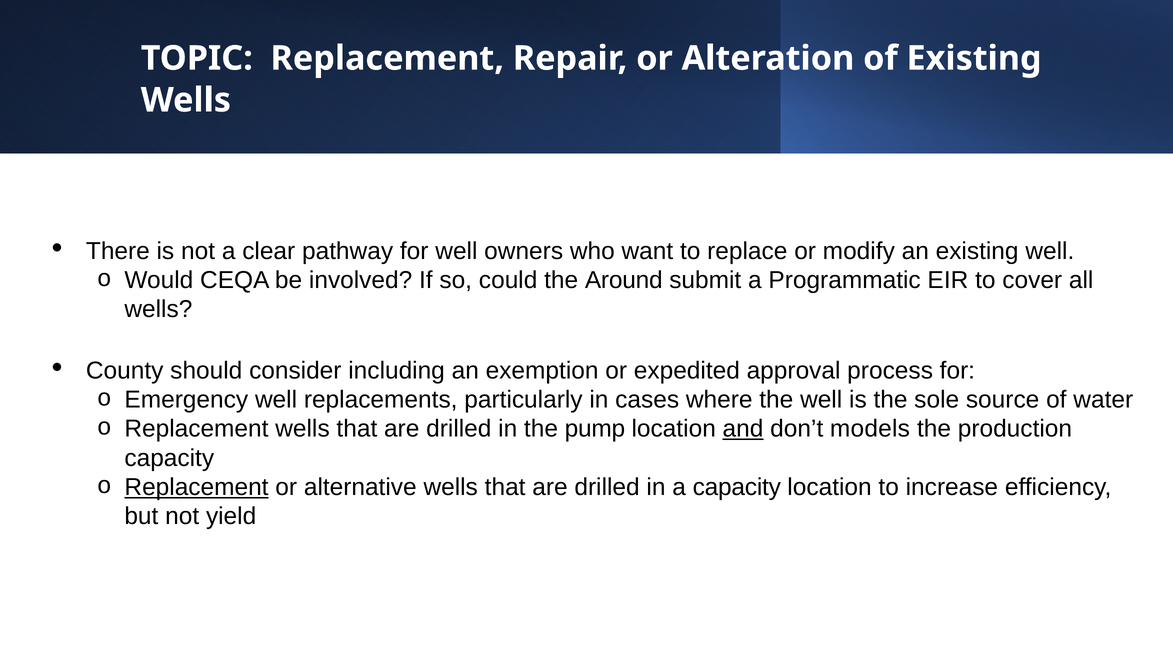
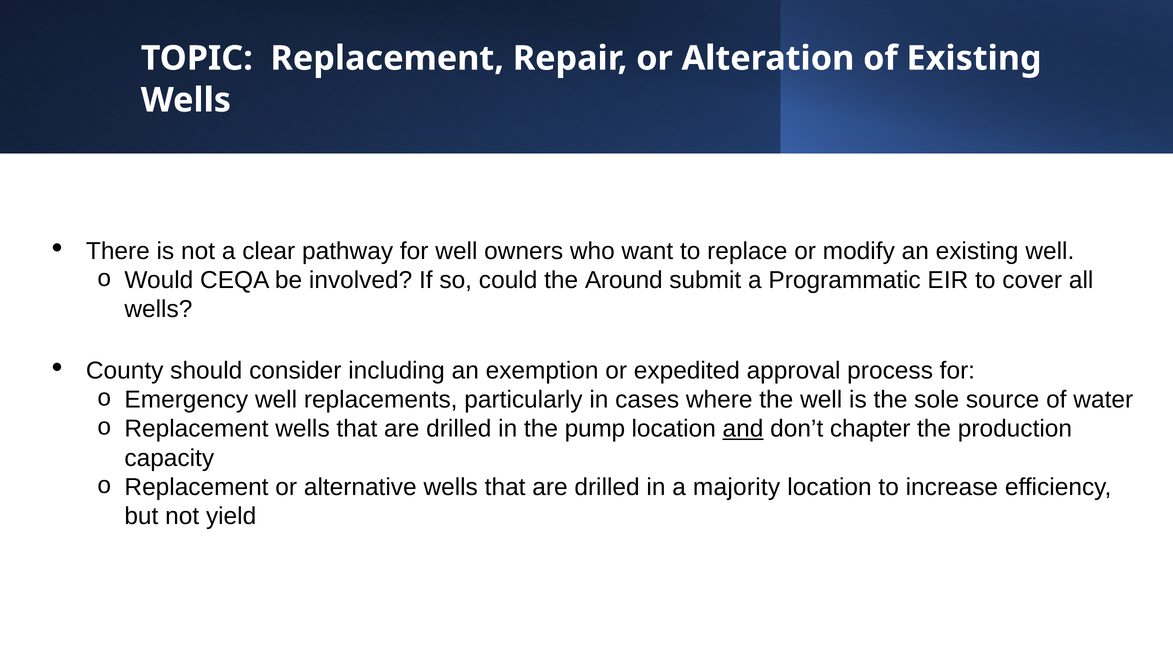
models: models -> chapter (870, 429)
Replacement underline: present -> none (196, 487)
a capacity: capacity -> majority (737, 487)
